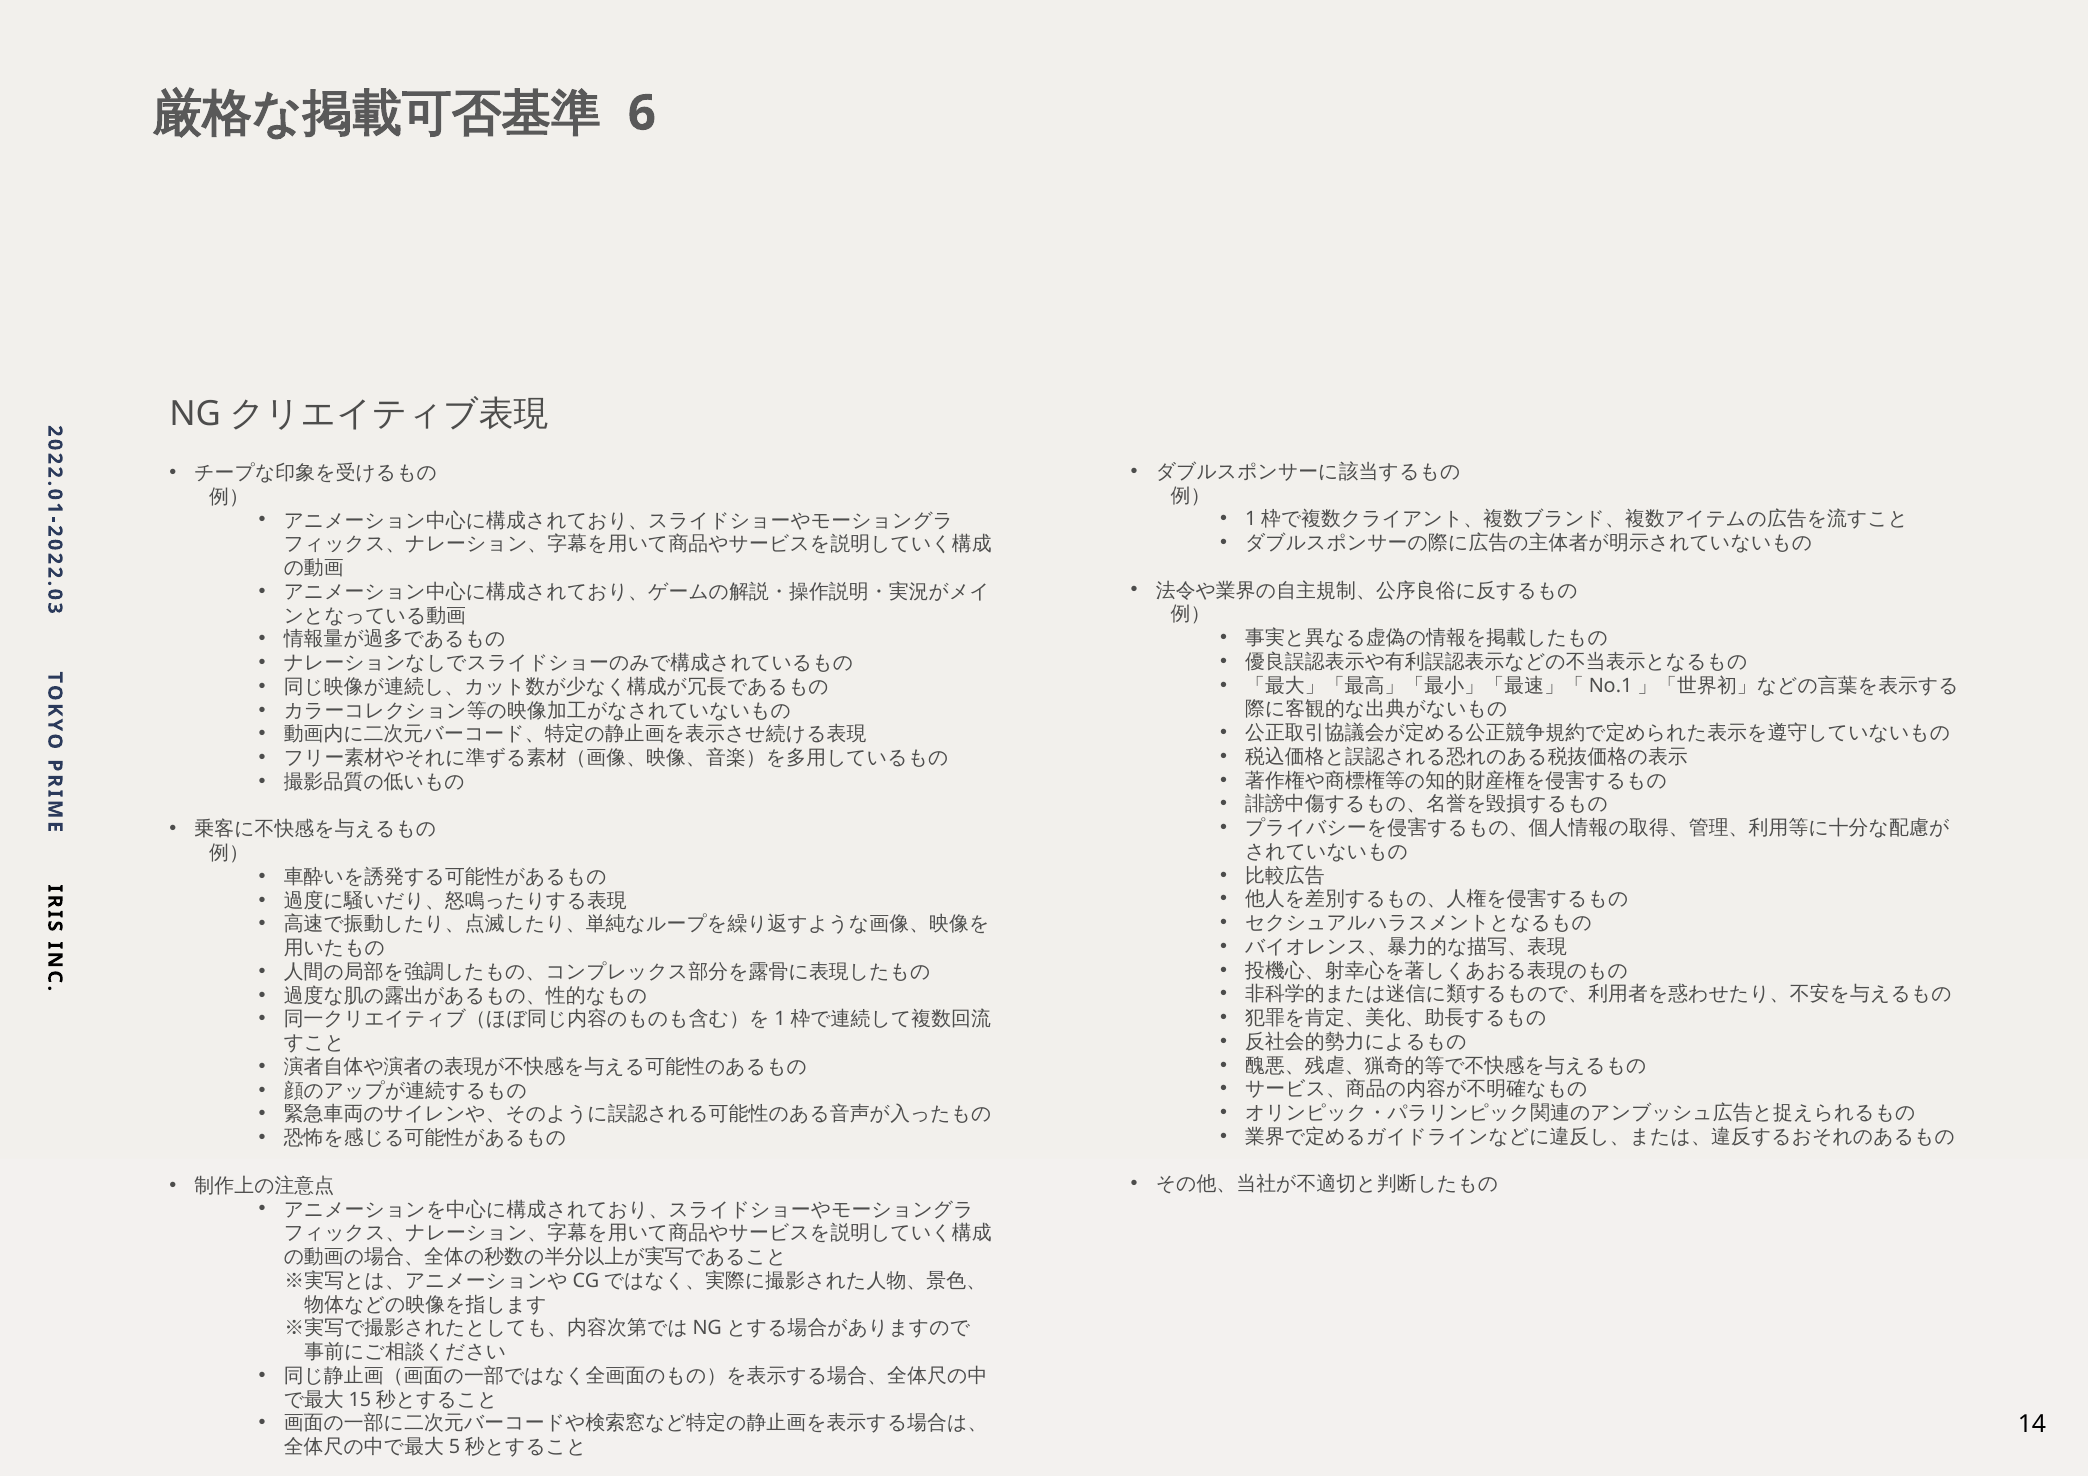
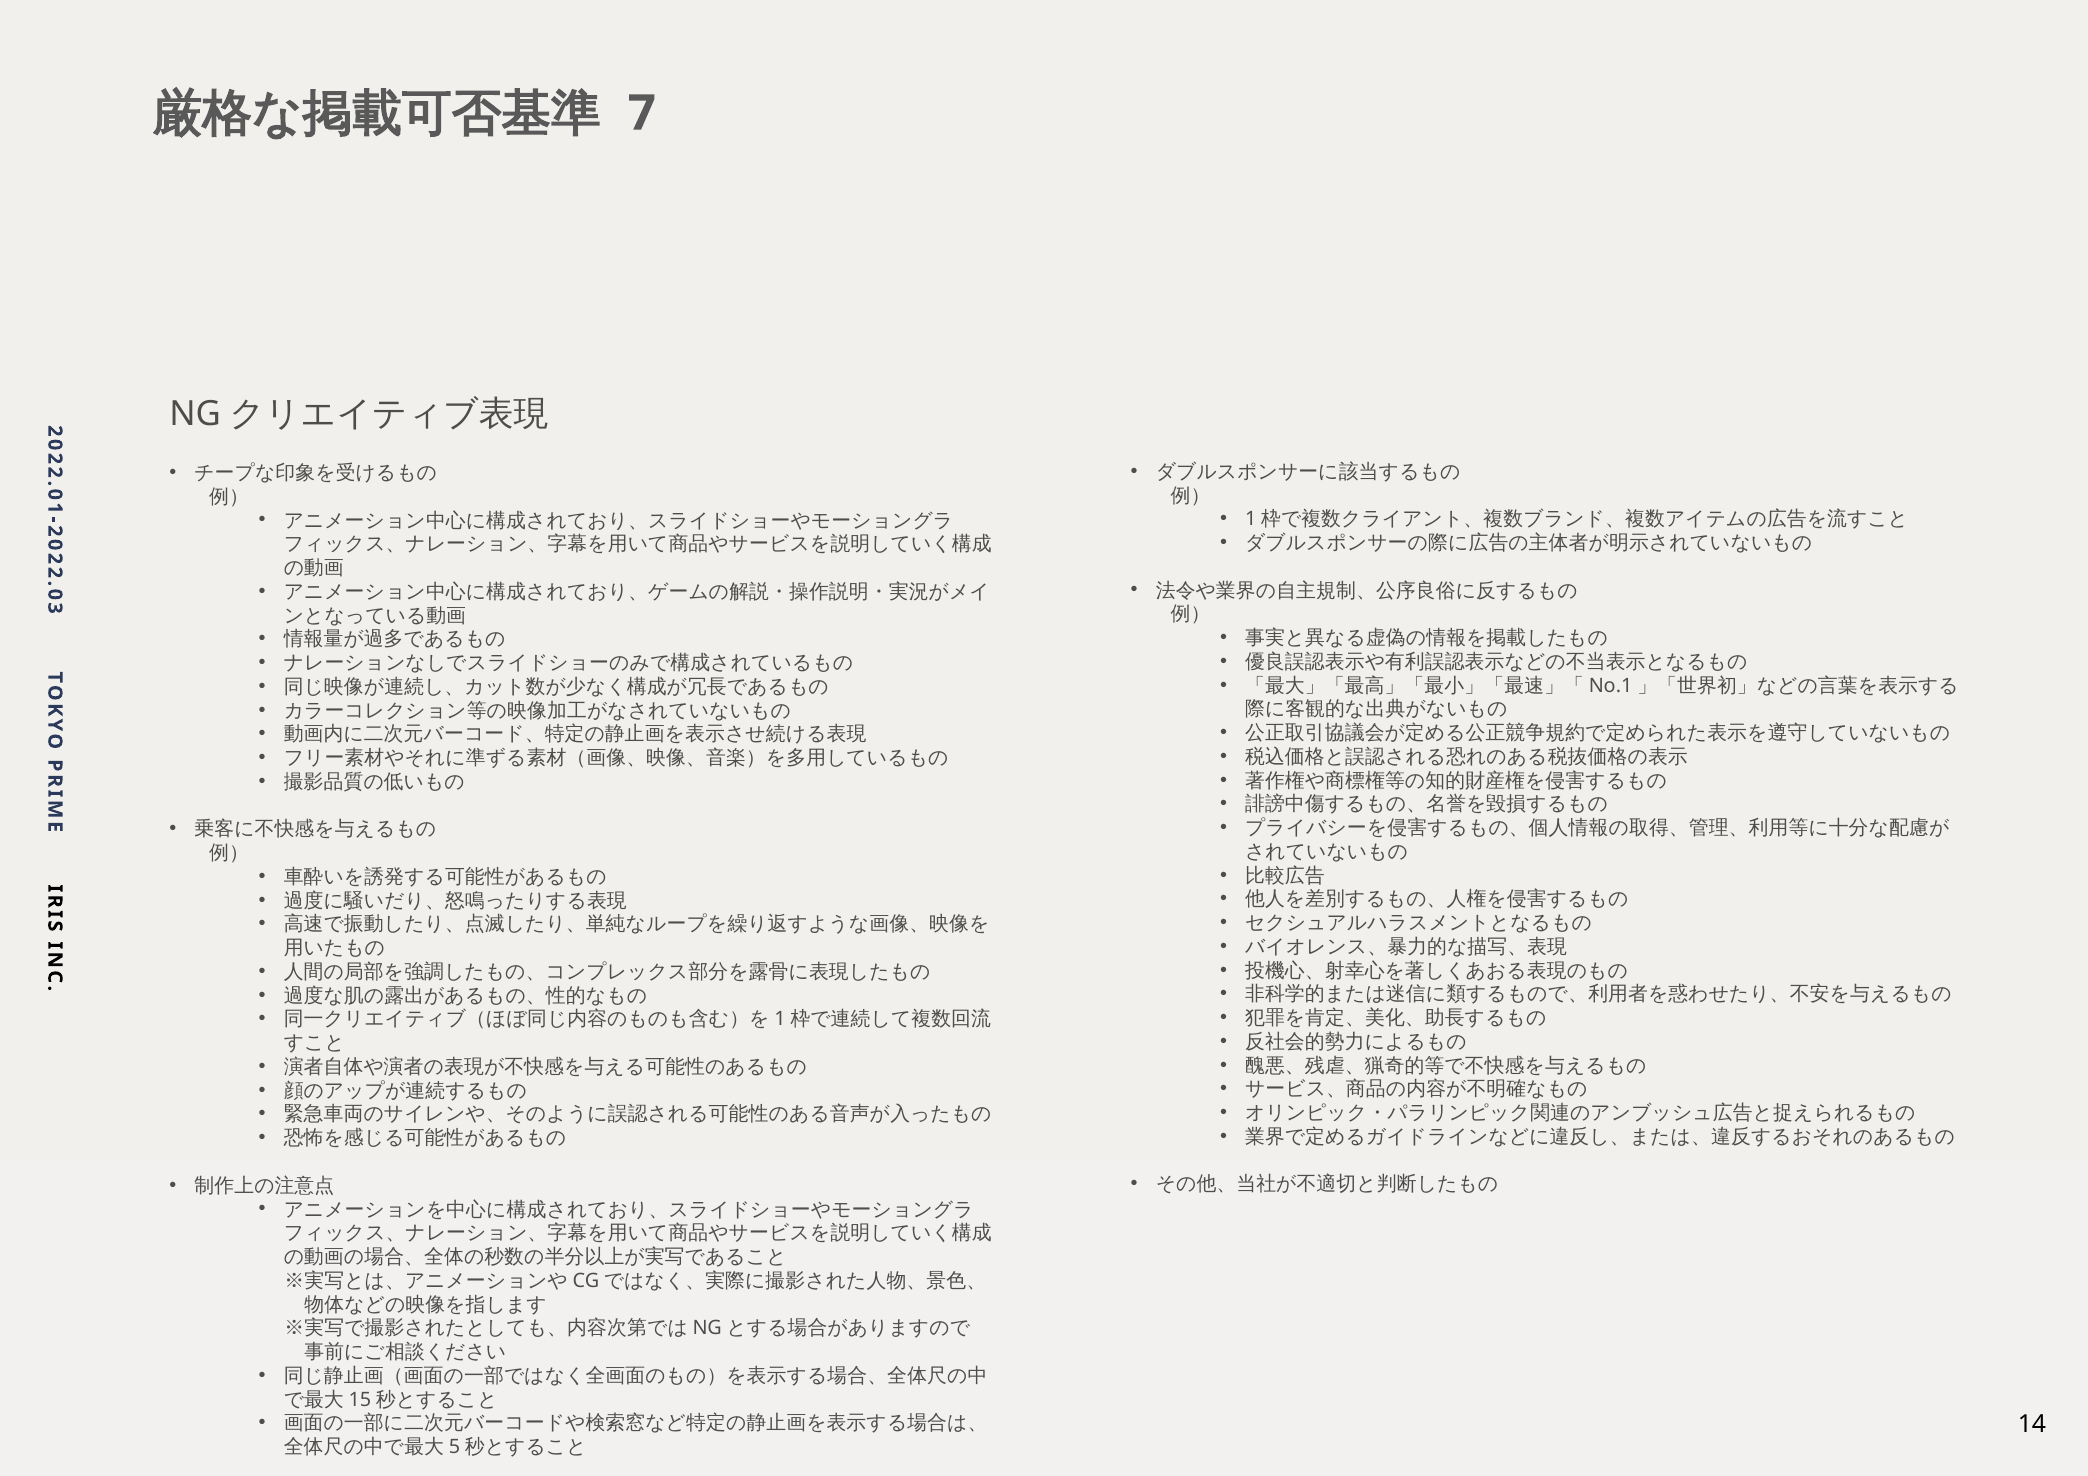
6: 6 -> 7 (642, 113)
